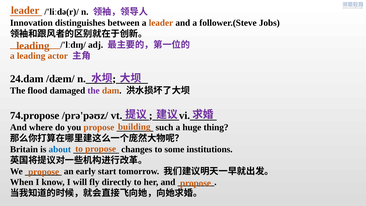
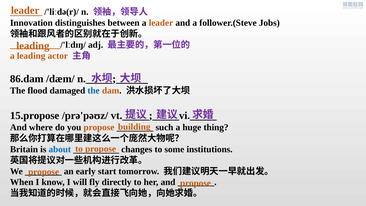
24.dam: 24.dam -> 86.dam (27, 79)
the colour: purple -> blue (94, 91)
74.propose: 74.propose -> 15.propose (35, 115)
